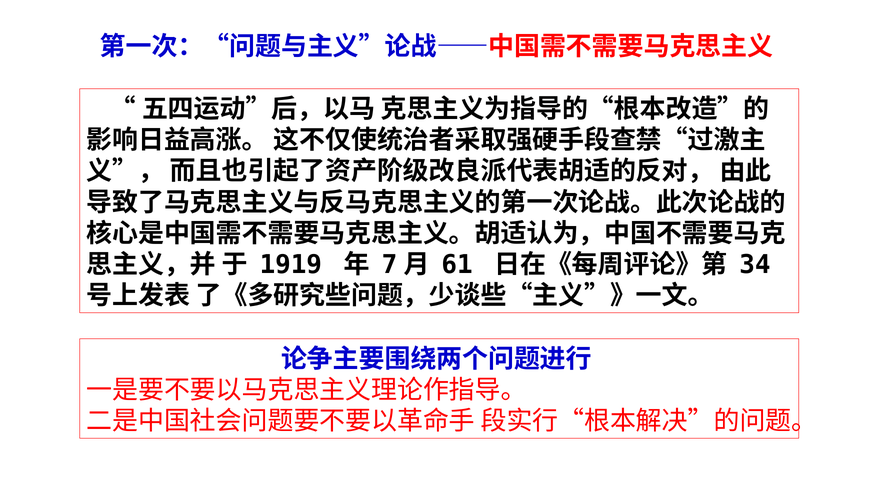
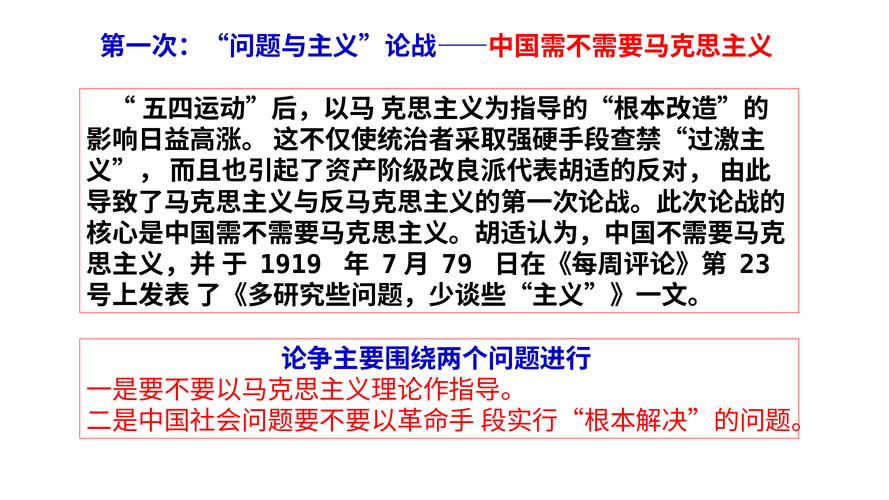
61: 61 -> 79 (457, 265)
34: 34 -> 23 (755, 265)
